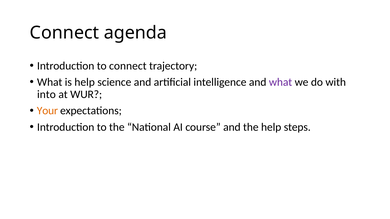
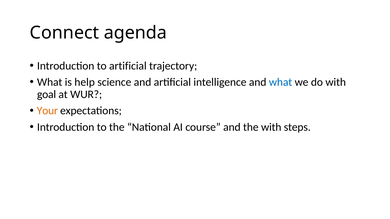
to connect: connect -> artificial (128, 66)
what colour: purple -> blue (281, 82)
into: into -> goal (47, 95)
the help: help -> with (271, 127)
